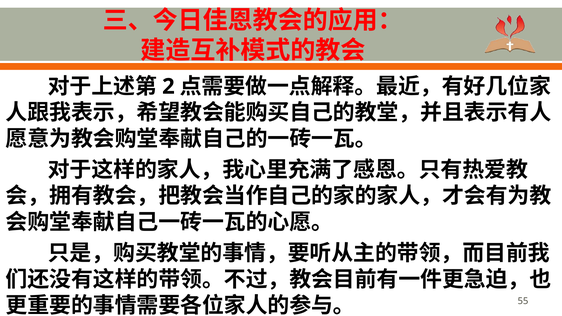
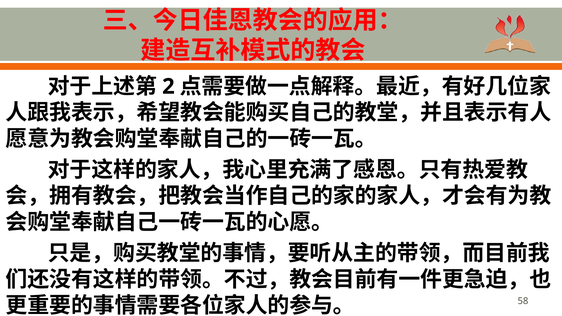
55: 55 -> 58 (523, 301)
